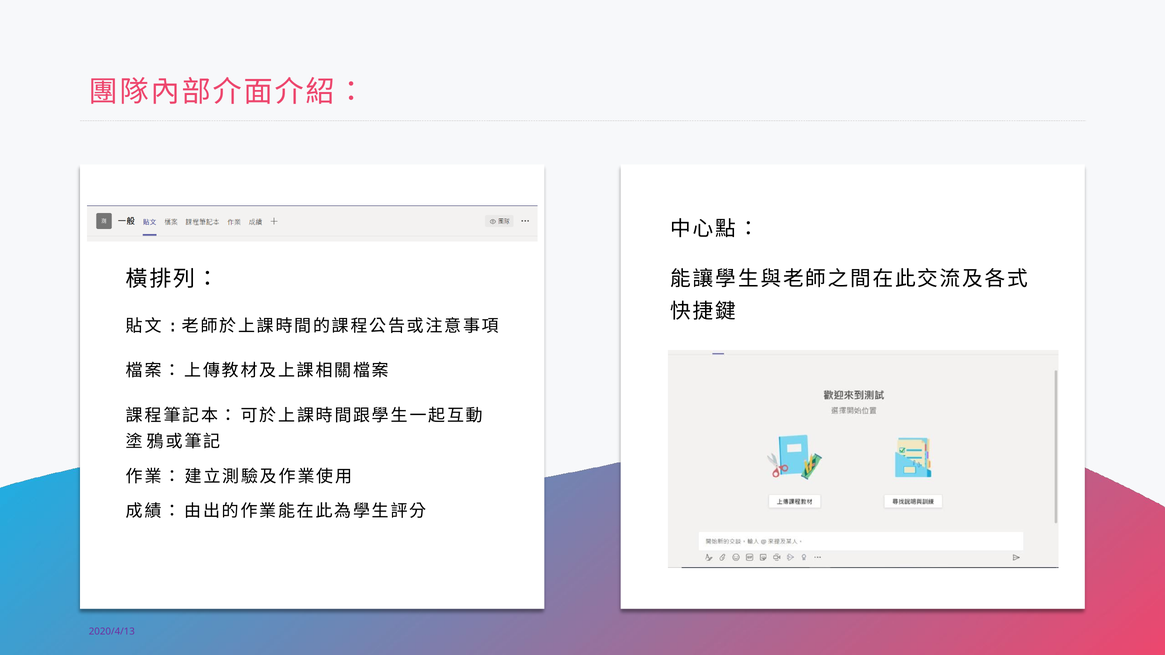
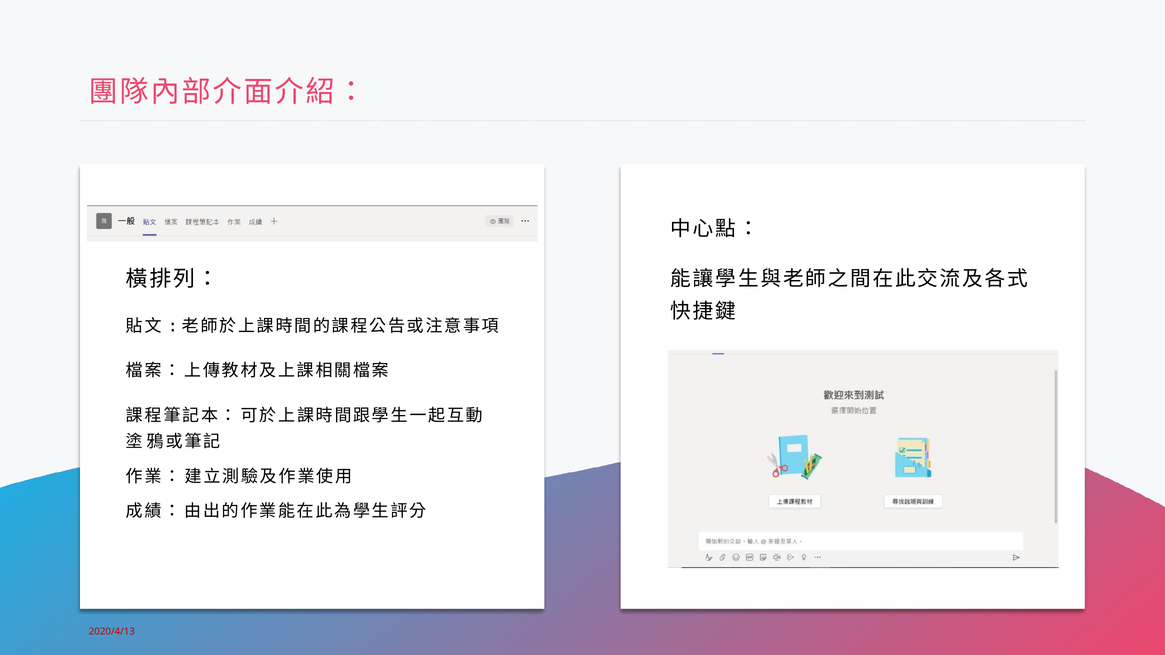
2020/4/13 colour: purple -> red (112, 632)
